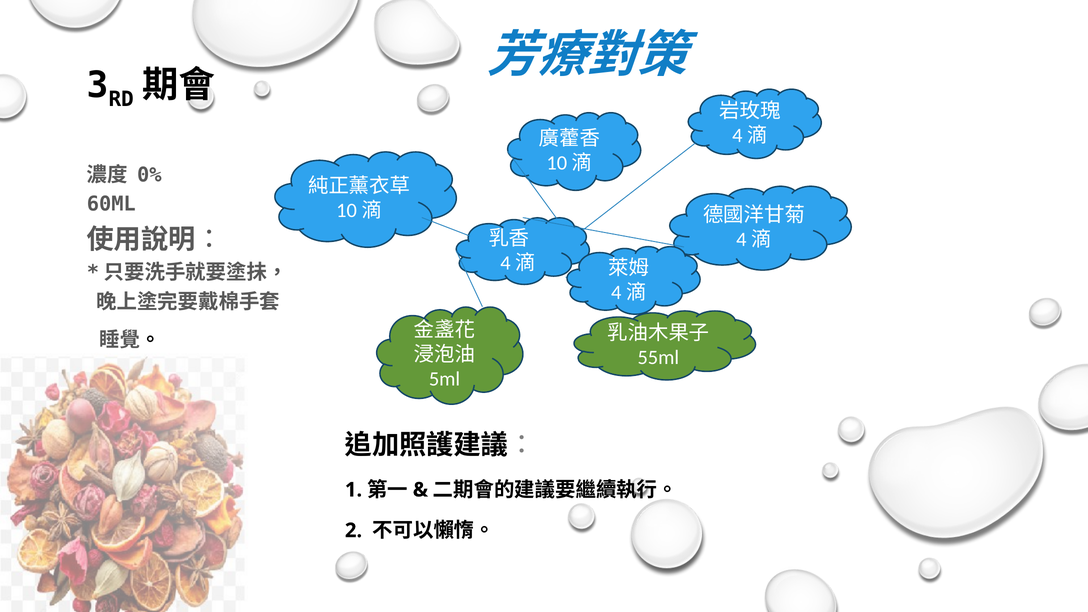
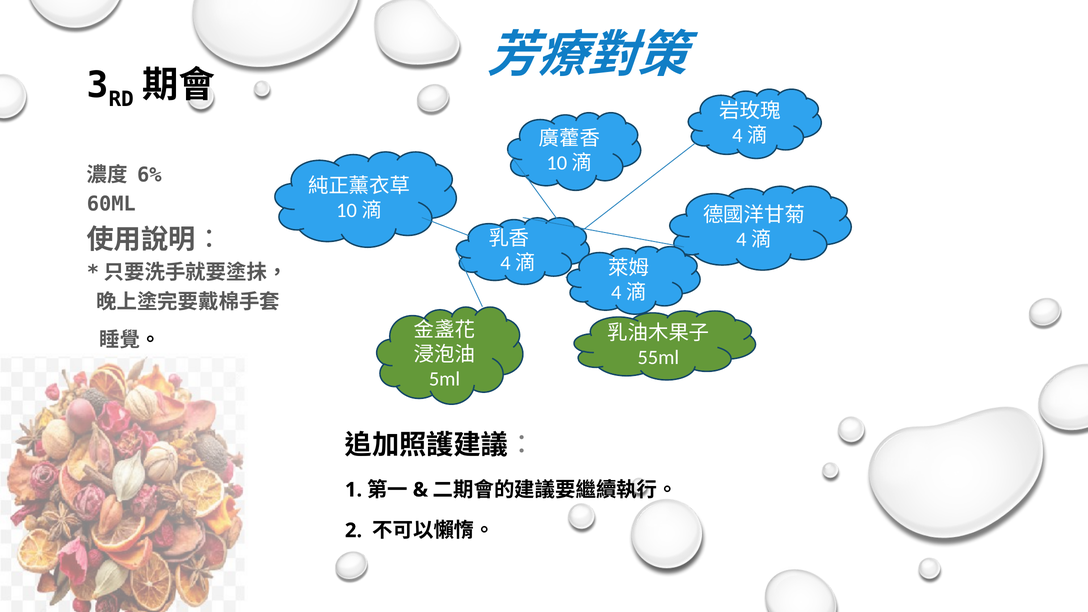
0%: 0% -> 6% (149, 175)
